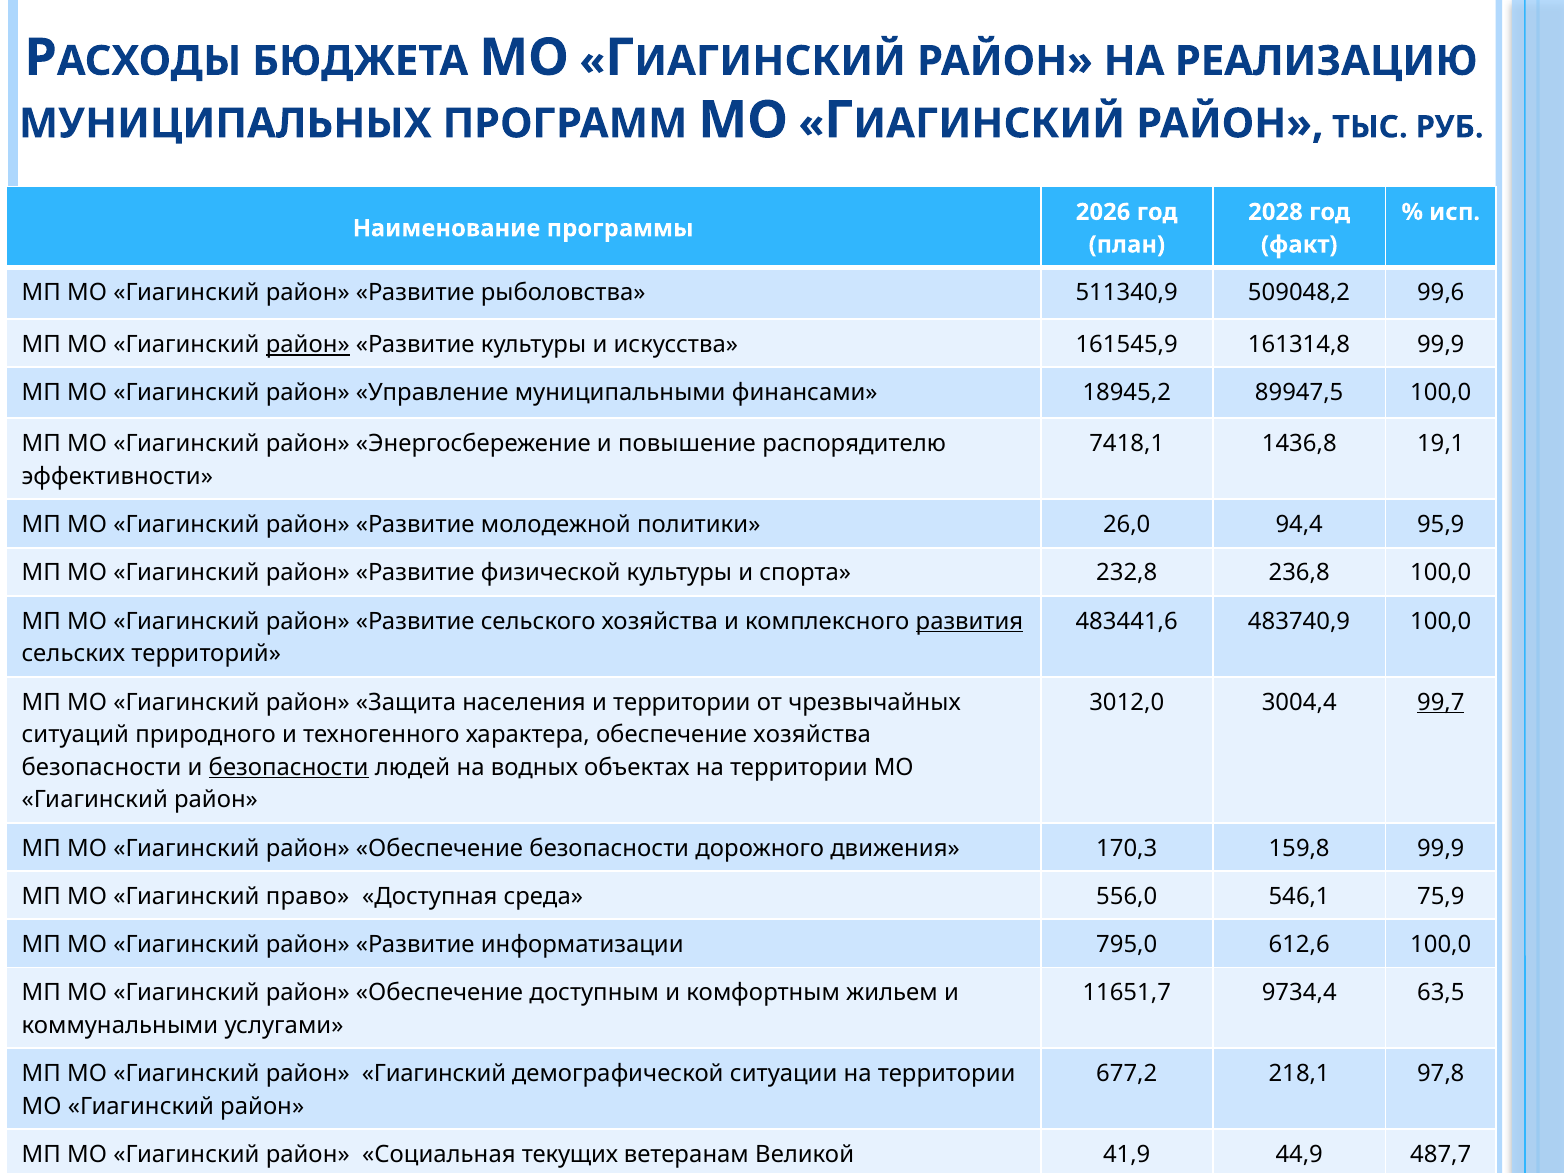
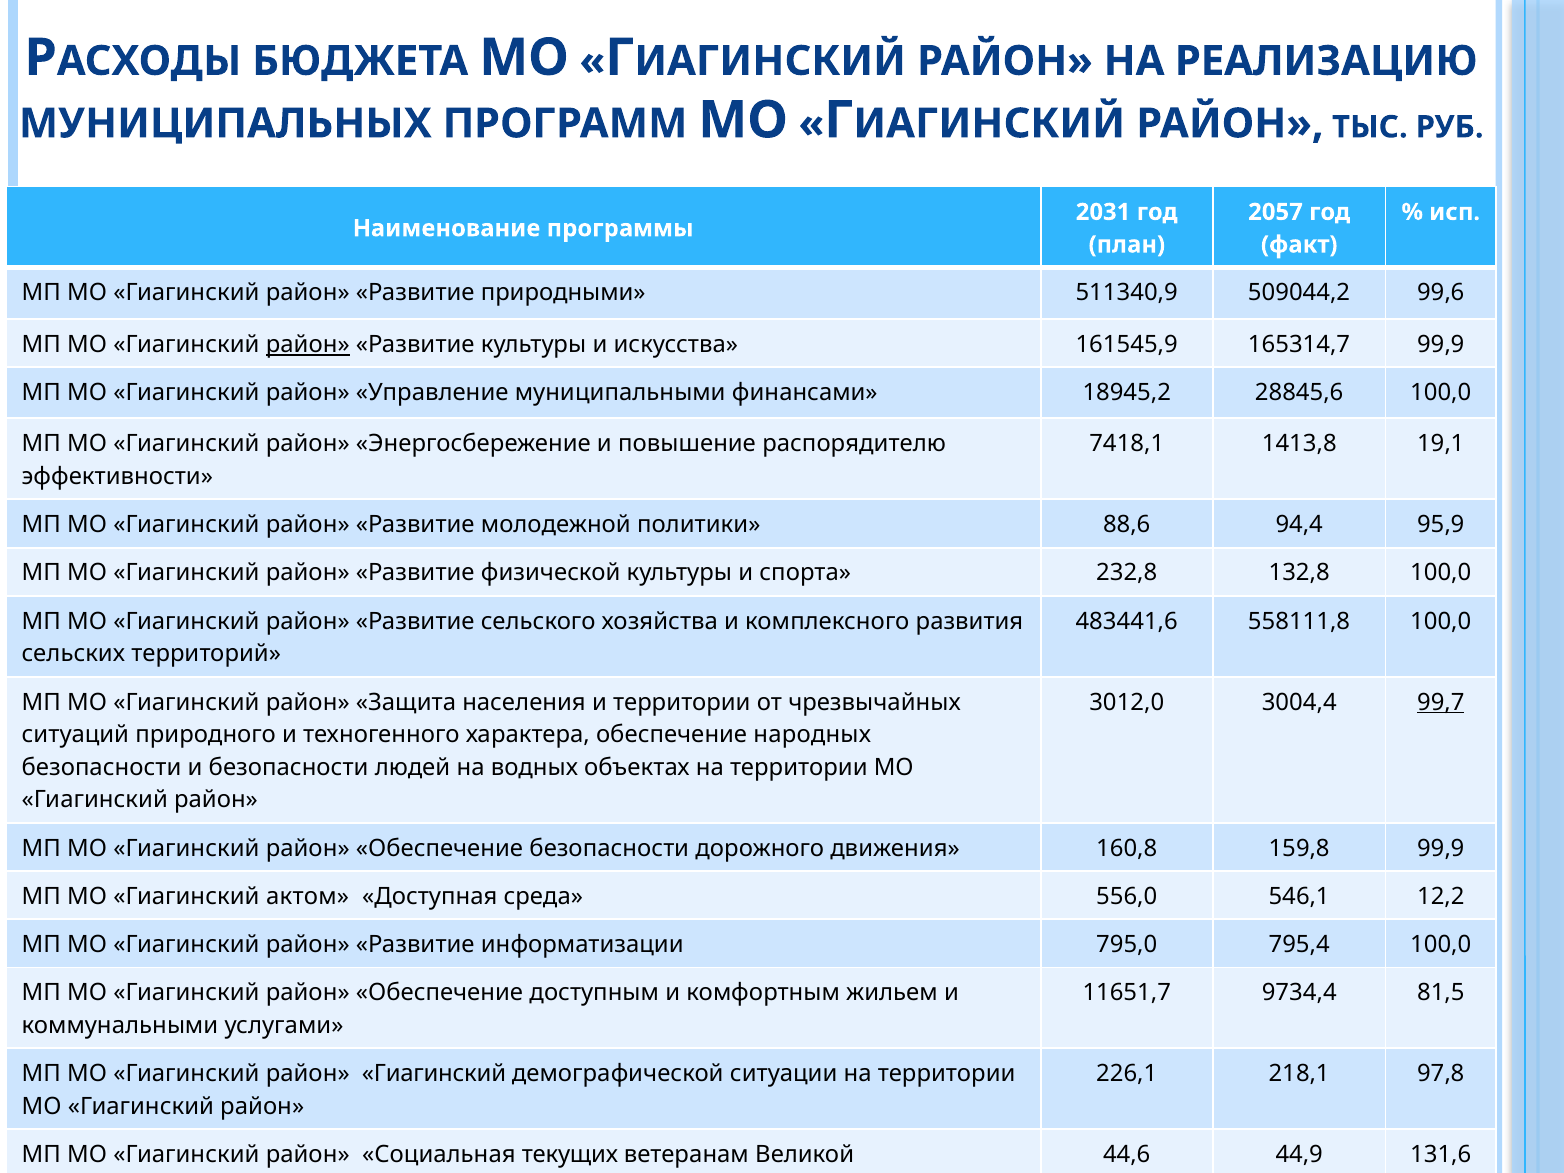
2026: 2026 -> 2031 (1103, 212)
2028: 2028 -> 2057 (1275, 212)
рыболовства: рыболовства -> природными (563, 293)
509048,2: 509048,2 -> 509044,2 (1299, 293)
161314,8: 161314,8 -> 165314,7 (1299, 345)
89947,5: 89947,5 -> 28845,6 (1299, 393)
1436,8: 1436,8 -> 1413,8 (1299, 444)
26,0: 26,0 -> 88,6 (1127, 525)
236,8: 236,8 -> 132,8 (1299, 573)
развития underline: present -> none (969, 621)
483740,9: 483740,9 -> 558111,8 (1299, 621)
обеспечение хозяйства: хозяйства -> народных (812, 735)
безопасности underline: present -> none (289, 767)
170,3: 170,3 -> 160,8 (1127, 848)
право: право -> актом (308, 896)
75,9: 75,9 -> 12,2 (1441, 896)
612,6: 612,6 -> 795,4 (1299, 945)
63,5: 63,5 -> 81,5 (1441, 993)
677,2: 677,2 -> 226,1 (1127, 1074)
41,9: 41,9 -> 44,6 (1127, 1155)
487,7: 487,7 -> 131,6 (1441, 1155)
